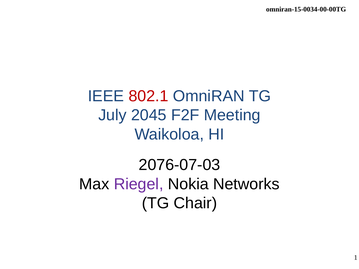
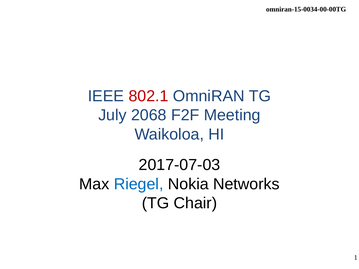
2045: 2045 -> 2068 (149, 115)
2076-07-03: 2076-07-03 -> 2017-07-03 (179, 165)
Riegel colour: purple -> blue (139, 184)
